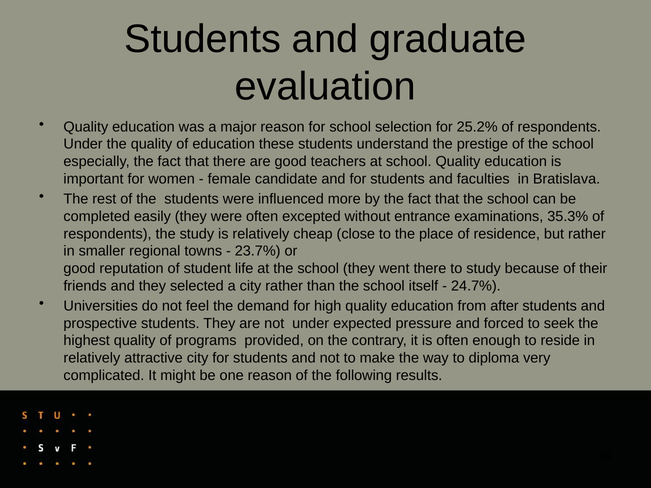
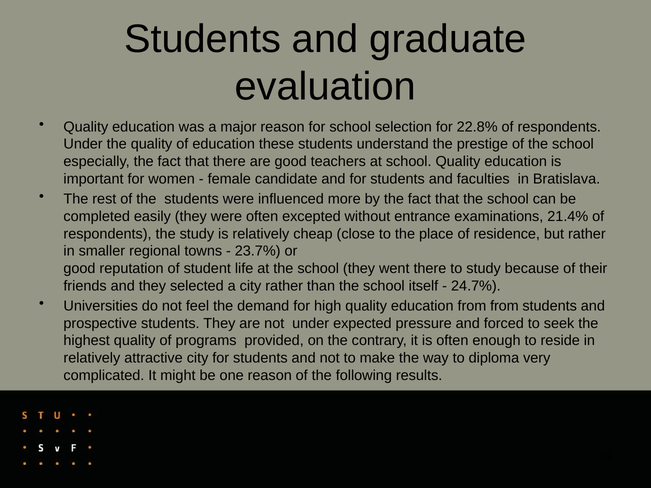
25.2%: 25.2% -> 22.8% (477, 127)
35.3%: 35.3% -> 21.4% (568, 217)
from after: after -> from (504, 306)
